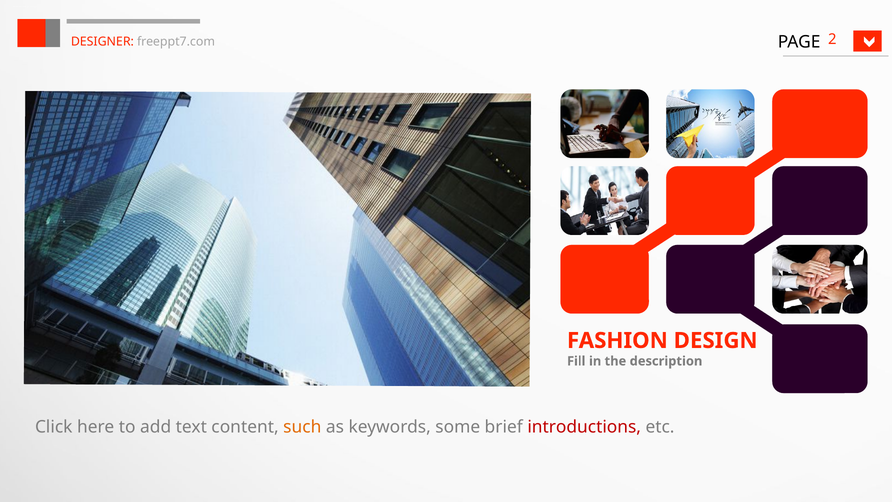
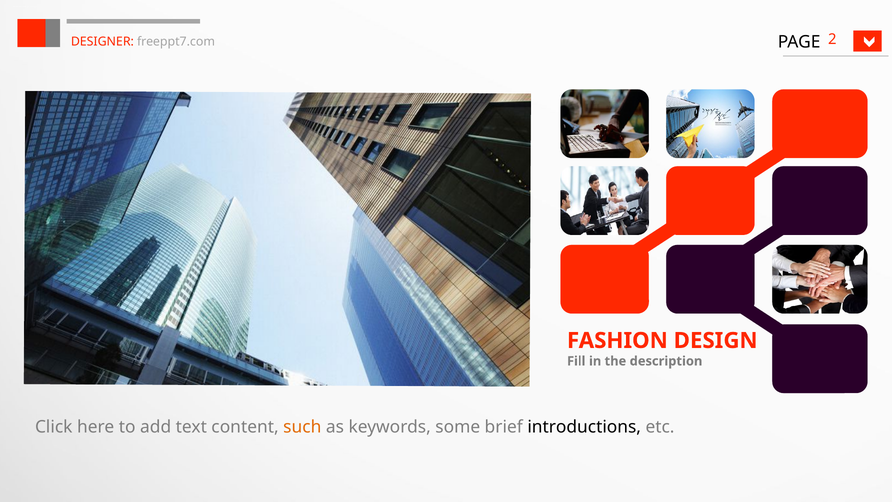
introductions colour: red -> black (584, 427)
